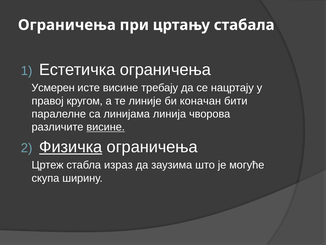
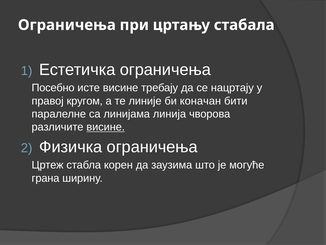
Усмерен: Усмерен -> Посебно (53, 88)
Физичка underline: present -> none (71, 147)
израз: израз -> корен (118, 165)
скупа: скупа -> грана (45, 178)
